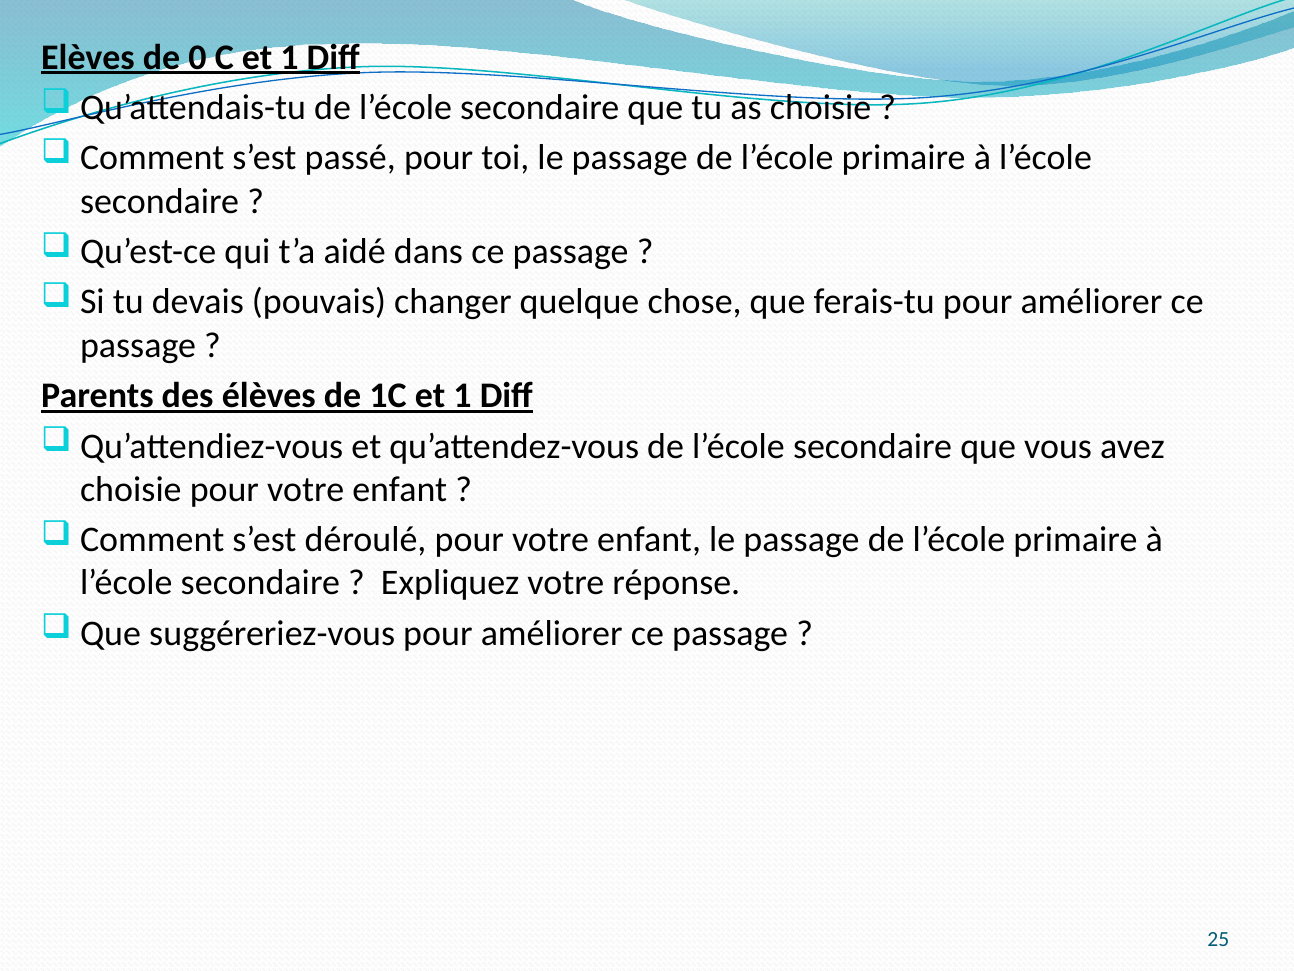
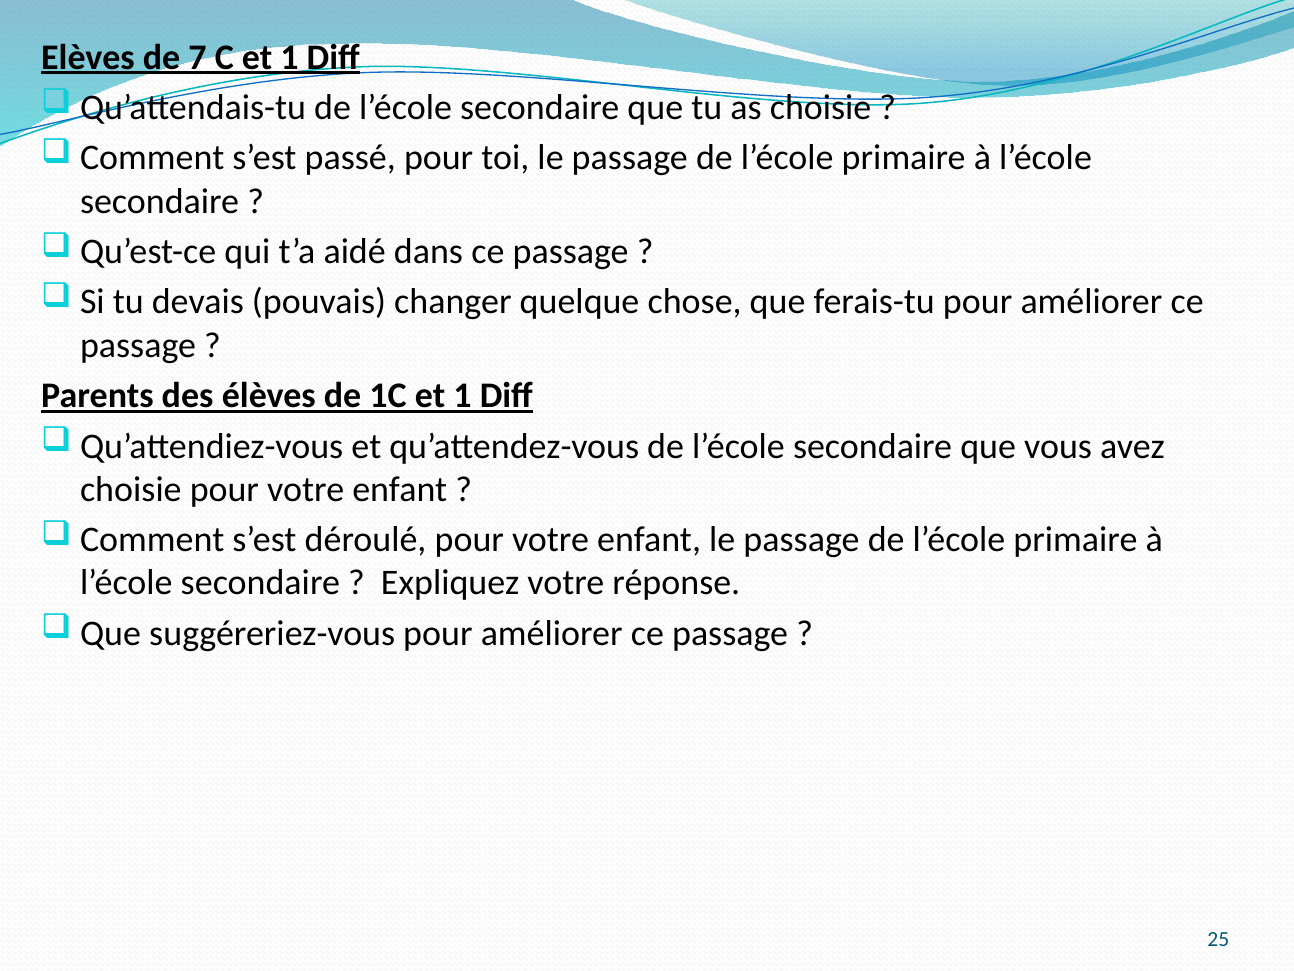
0: 0 -> 7 (198, 57)
